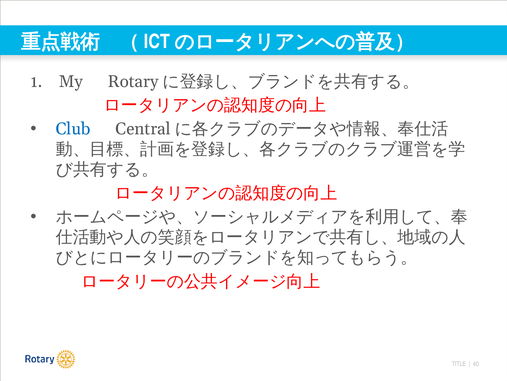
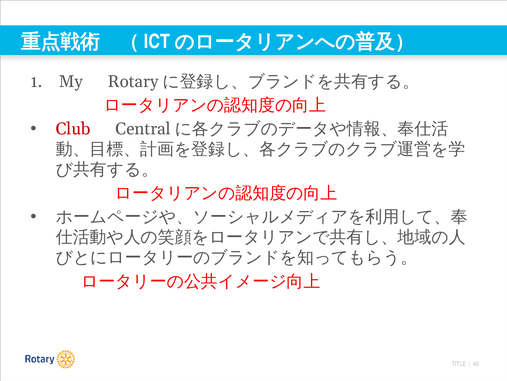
Club colour: blue -> red (73, 129)
